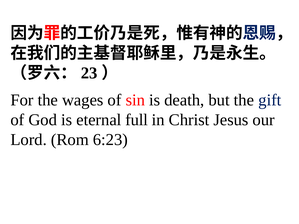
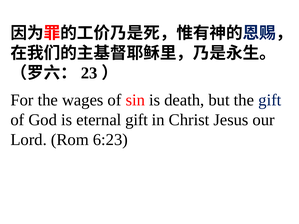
eternal full: full -> gift (137, 120)
